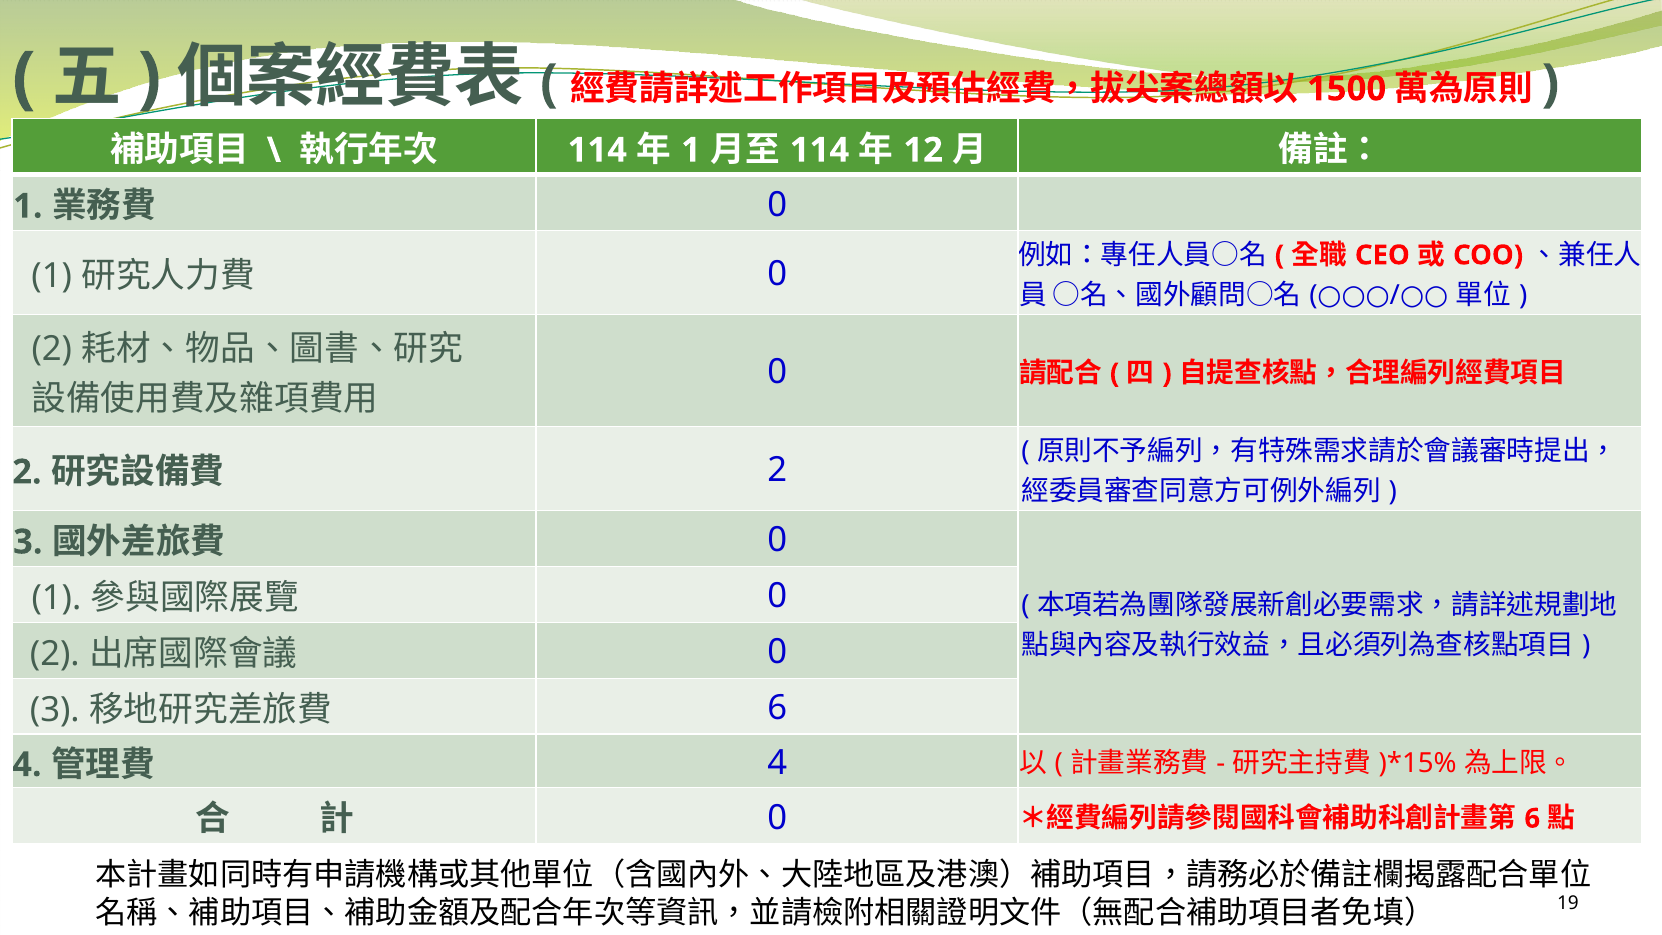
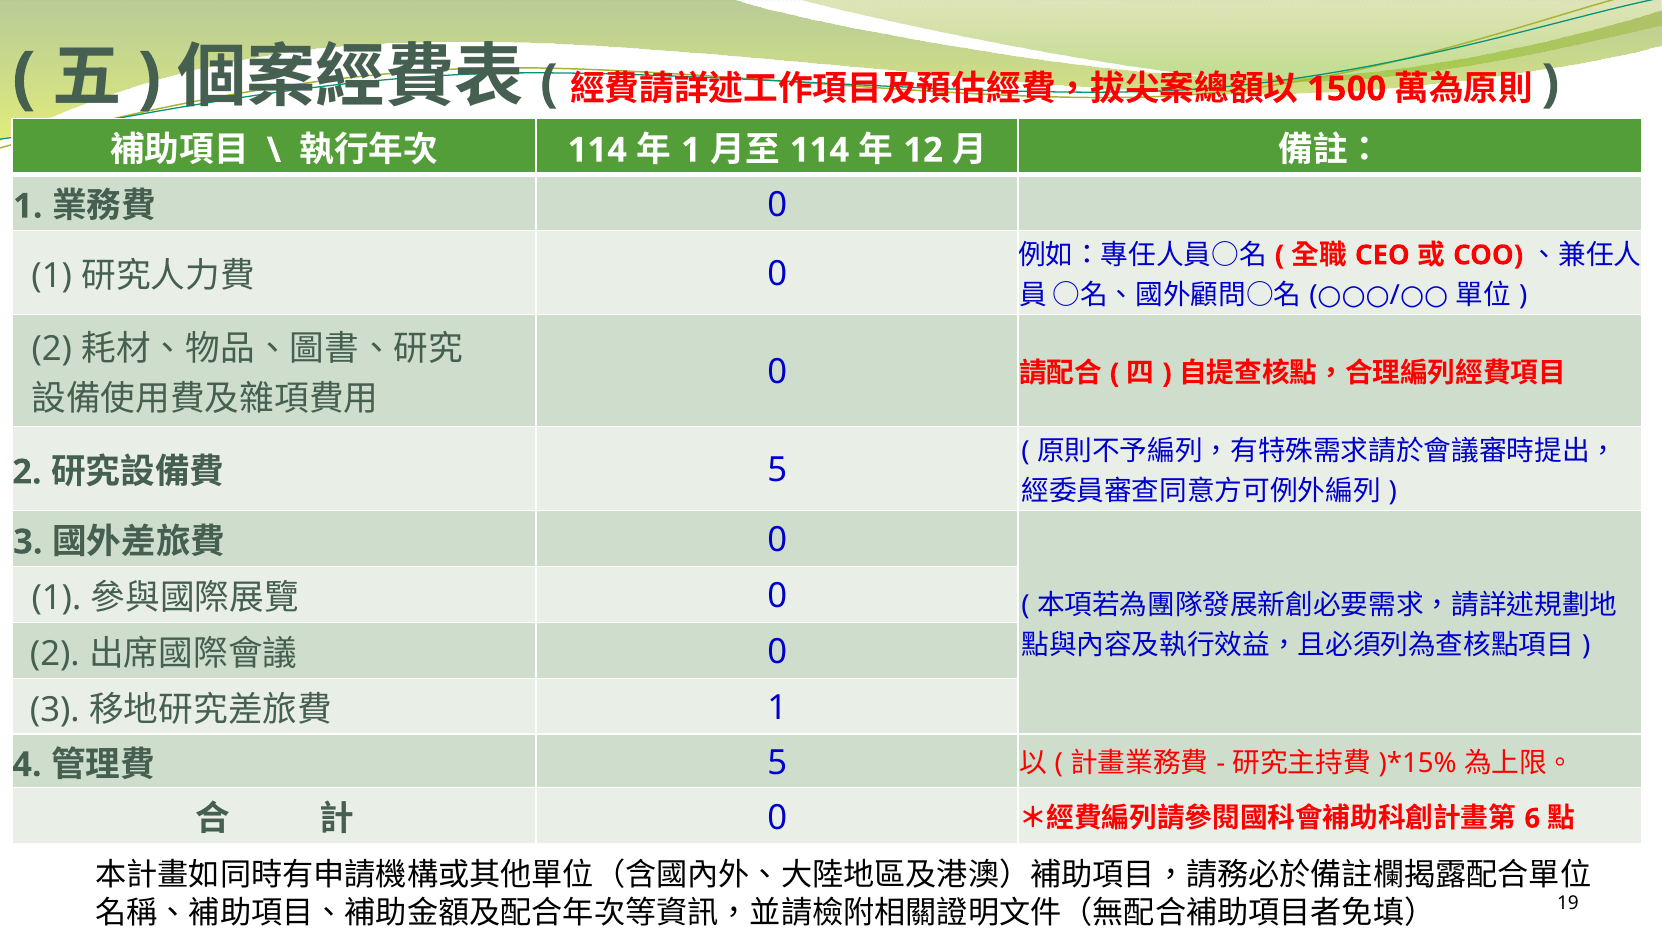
2: 2 -> 5 (777, 470)
6: 6 -> 1 (777, 708)
4: 4 -> 5 (777, 763)
